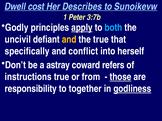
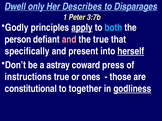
cost: cost -> only (36, 7)
Sunoikevw: Sunoikevw -> Disparages (136, 7)
uncivil: uncivil -> person (18, 40)
and colour: yellow -> pink (69, 40)
conflict: conflict -> present (83, 51)
herself underline: none -> present (131, 51)
refers: refers -> press (113, 65)
from: from -> ones (91, 77)
those underline: present -> none (121, 77)
responsibility: responsibility -> constitutional (31, 89)
